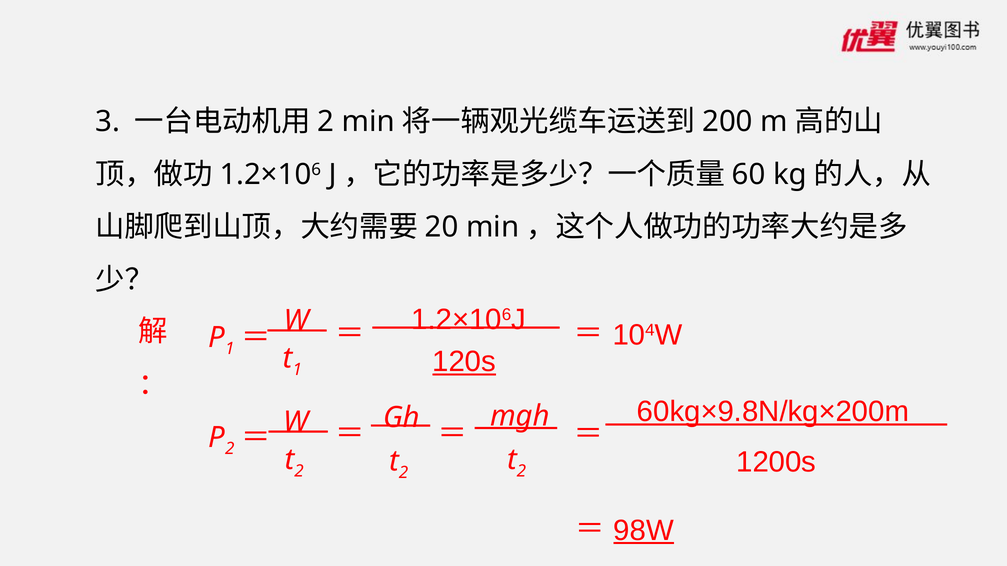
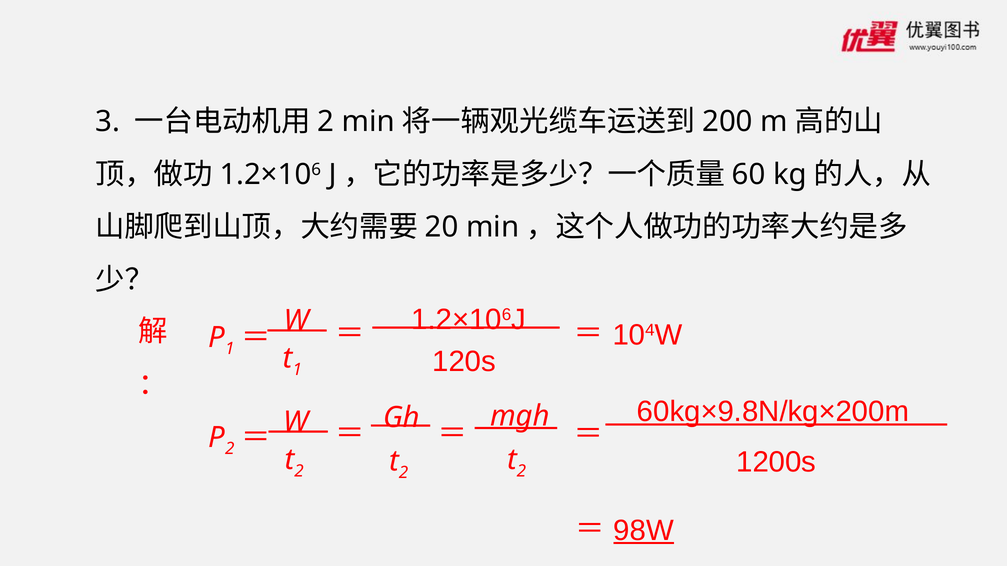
120s underline: present -> none (464, 362)
